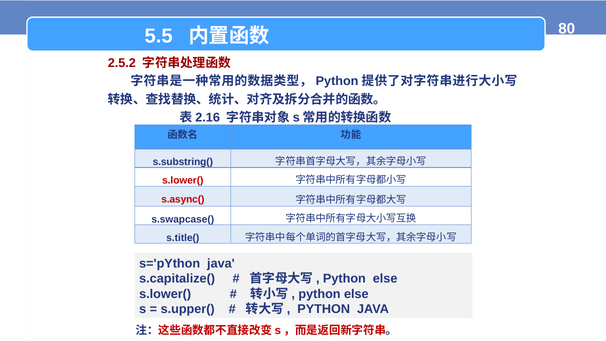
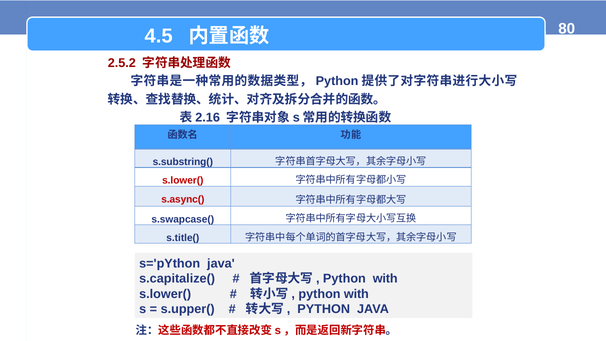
5.5: 5.5 -> 4.5 (159, 36)
else: else -> with (385, 279)
else: else -> with (356, 294)
